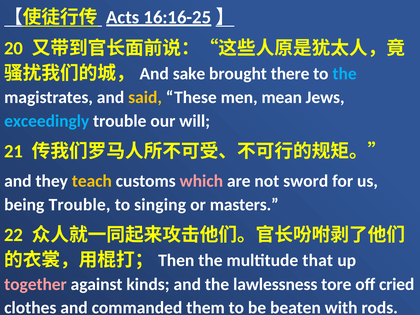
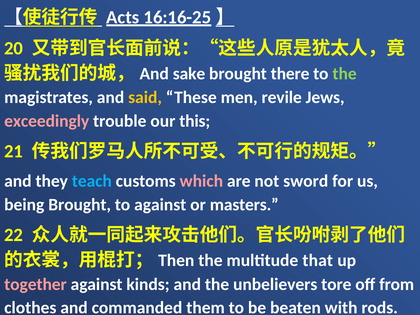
the colour: light blue -> light green (345, 74)
mean: mean -> revile (282, 97)
exceedingly colour: light blue -> pink (47, 121)
will: will -> this (195, 121)
teach colour: yellow -> light blue (92, 181)
being Trouble: Trouble -> Brought (80, 205)
to singing: singing -> against (160, 205)
lawlessness: lawlessness -> unbelievers (275, 284)
cried: cried -> from (397, 284)
